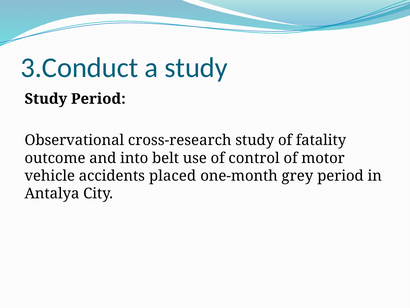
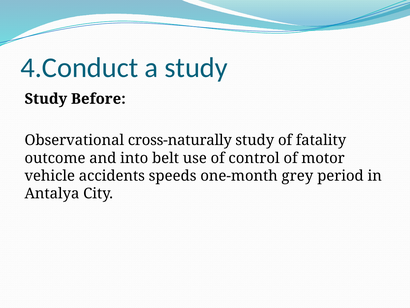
3.Conduct: 3.Conduct -> 4.Conduct (79, 68)
Study Period: Period -> Before (98, 99)
cross-research: cross-research -> cross-naturally (180, 140)
placed: placed -> speeds (173, 176)
